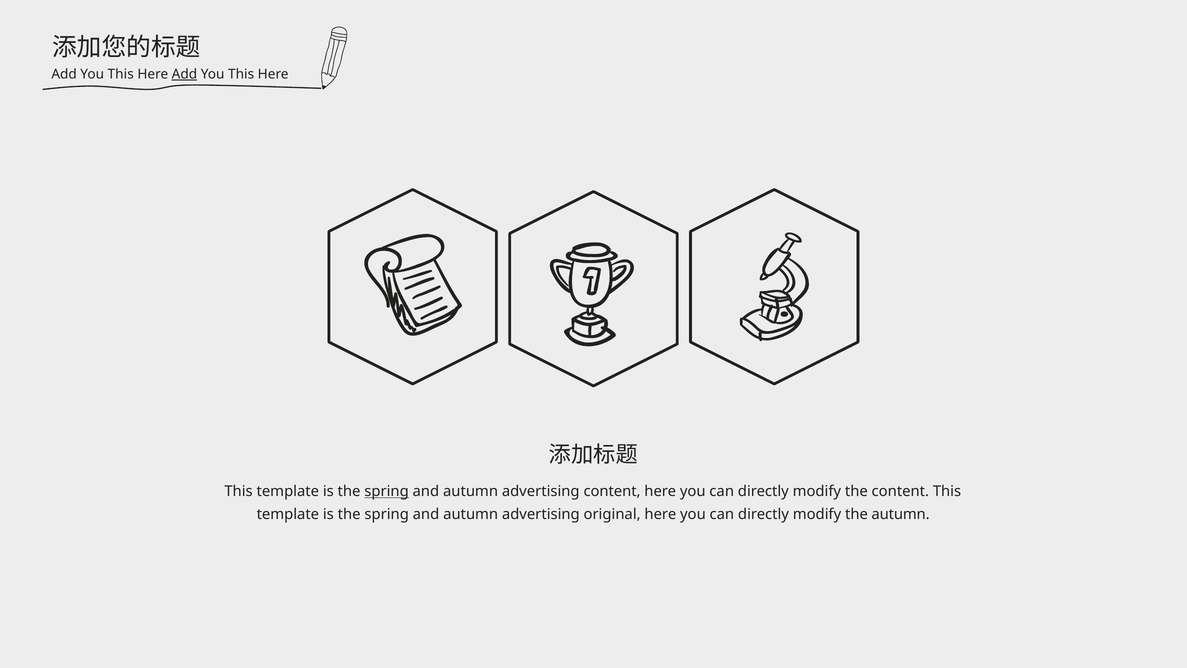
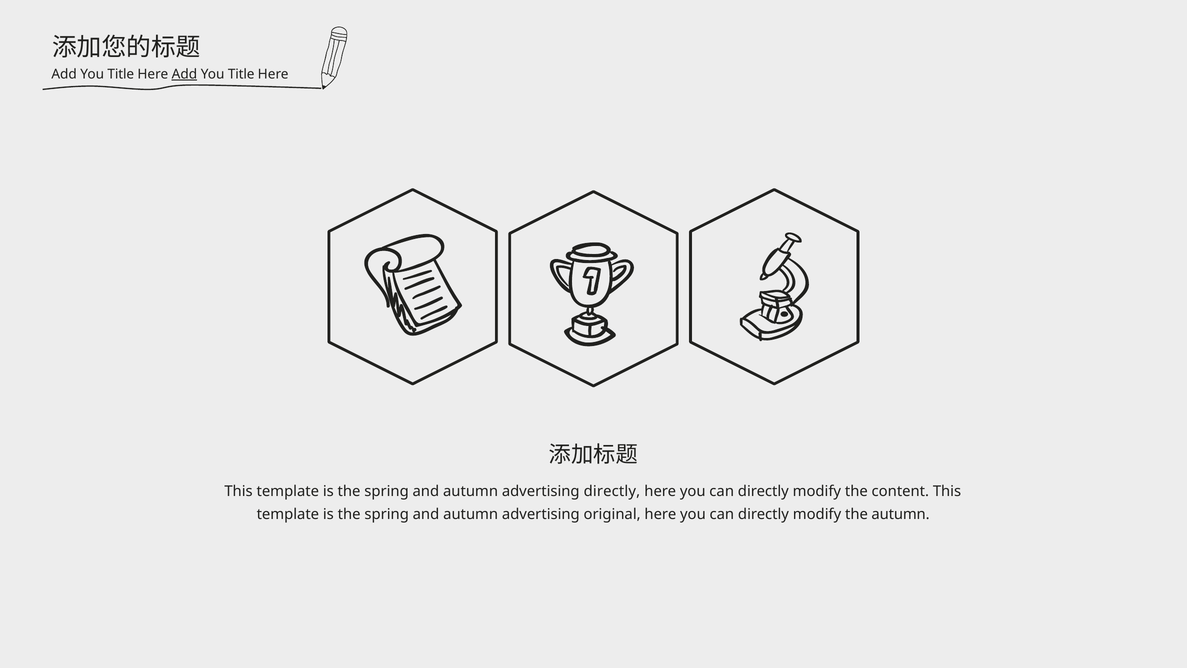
This: This -> Title (121, 74)
This: This -> Title (241, 74)
spring underline: present -> none (387, 491)
advertising content: content -> directly (612, 491)
